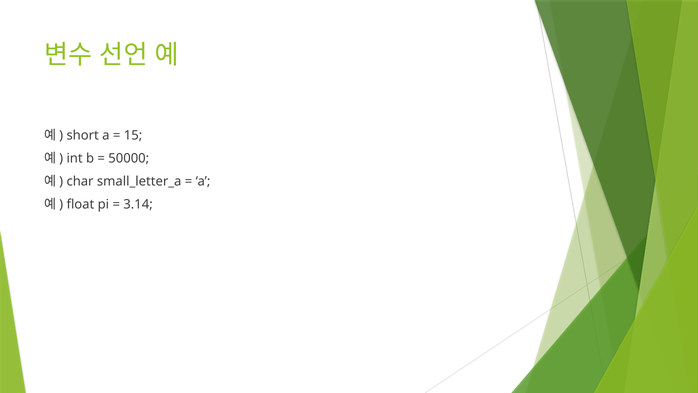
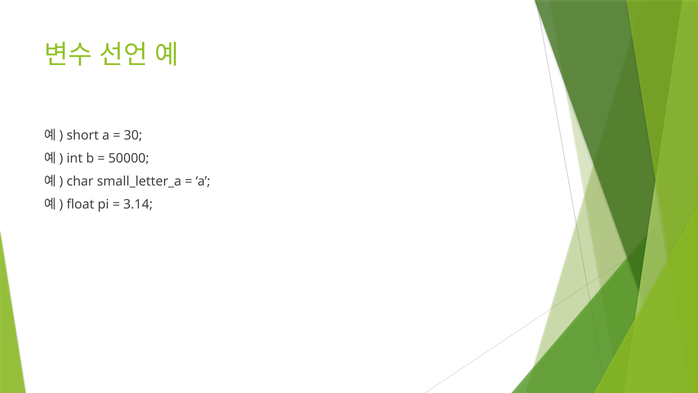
15: 15 -> 30 (133, 135)
